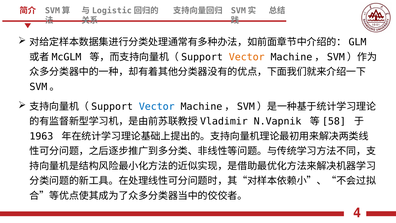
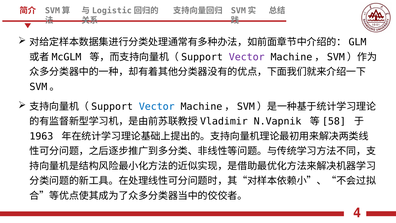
Vector colour: orange -> purple (247, 57)
